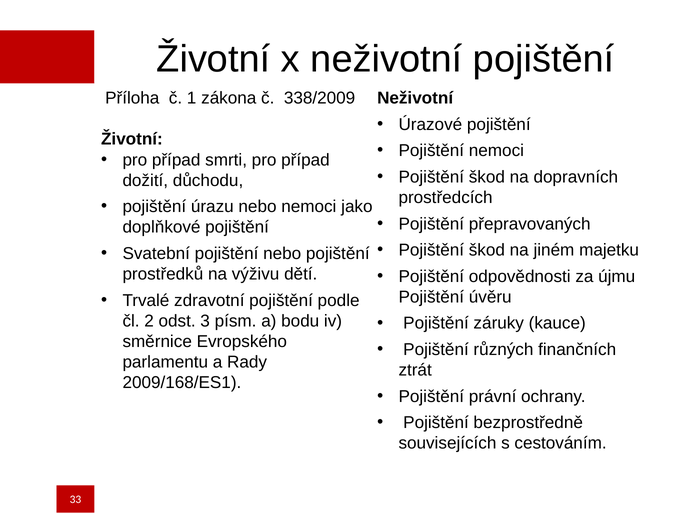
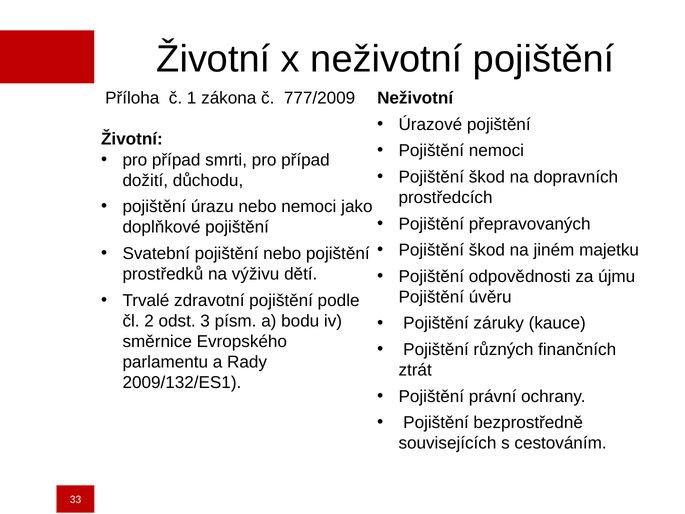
338/2009: 338/2009 -> 777/2009 (320, 98)
2009/168/ES1: 2009/168/ES1 -> 2009/132/ES1 (182, 382)
